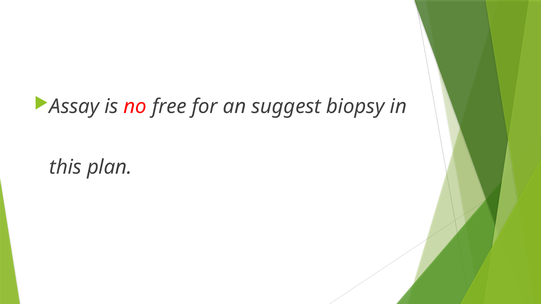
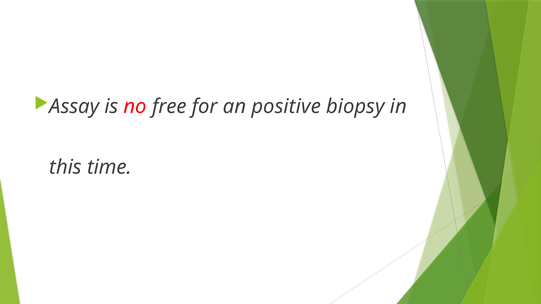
suggest: suggest -> positive (286, 106)
plan: plan -> time (109, 167)
